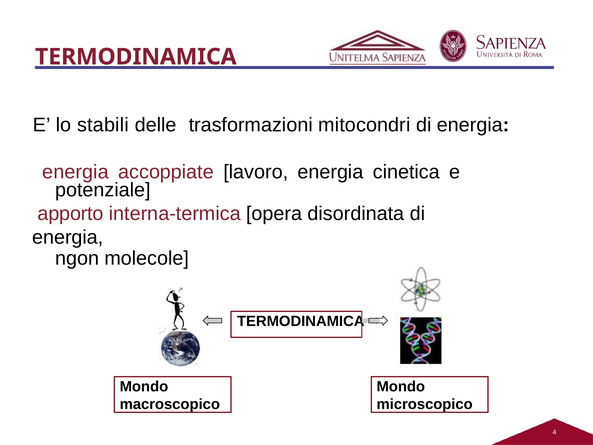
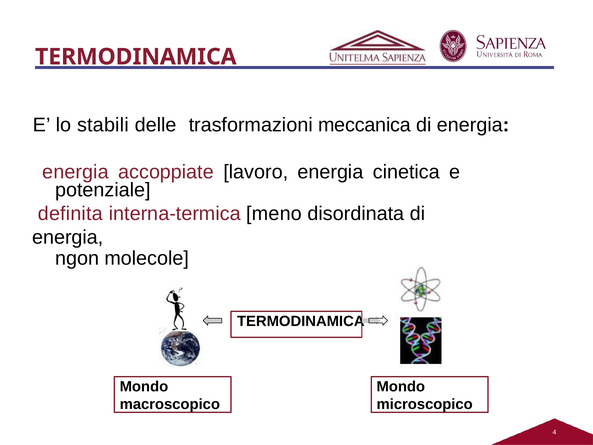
mitocondri: mitocondri -> meccanica (364, 125)
apporto: apporto -> definita (70, 213)
opera: opera -> meno (274, 213)
